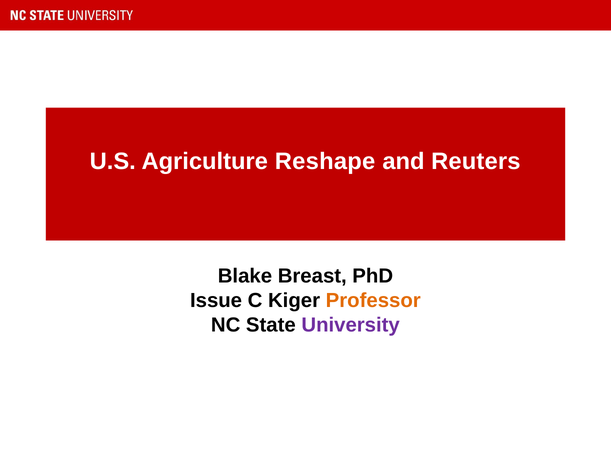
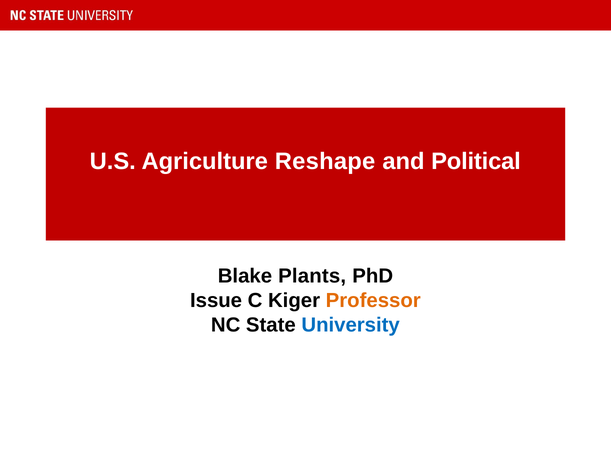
Reuters: Reuters -> Political (476, 162)
Breast: Breast -> Plants (312, 276)
University colour: purple -> blue (351, 325)
